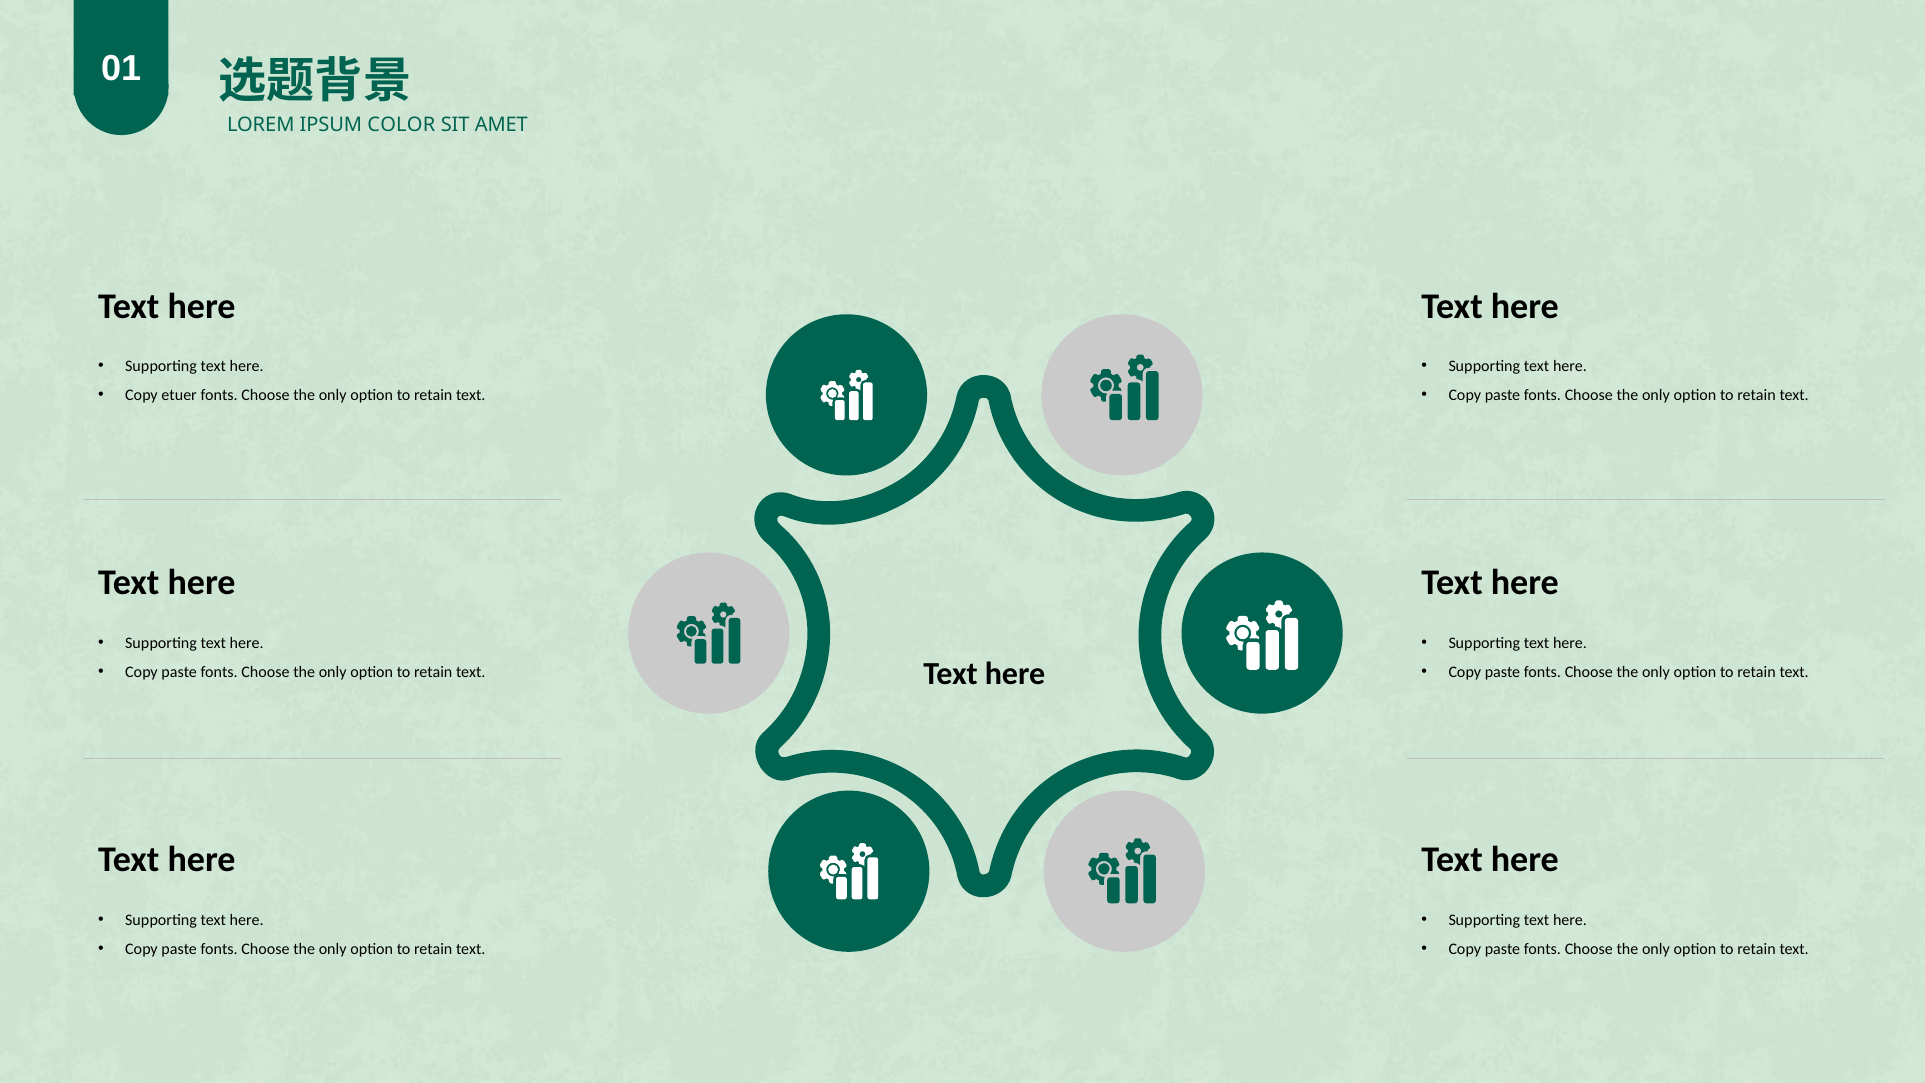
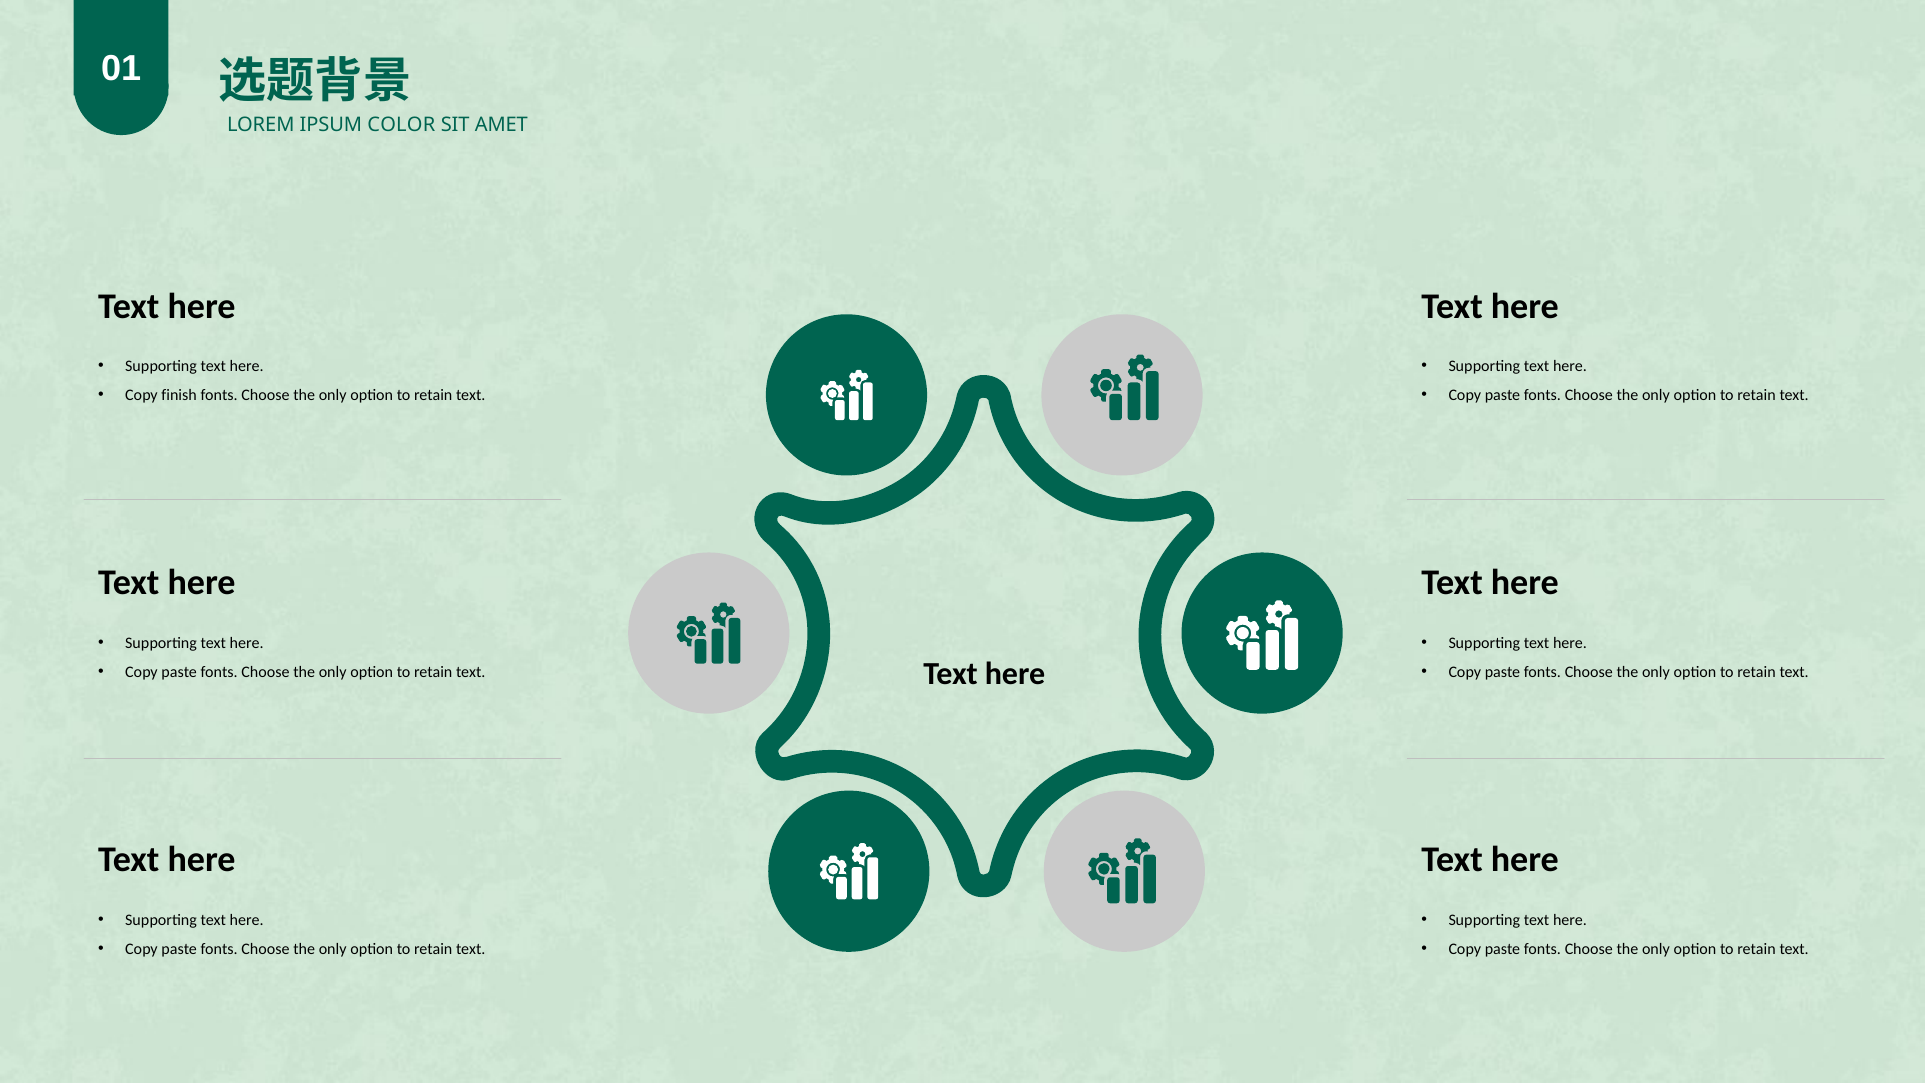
etuer: etuer -> finish (179, 395)
